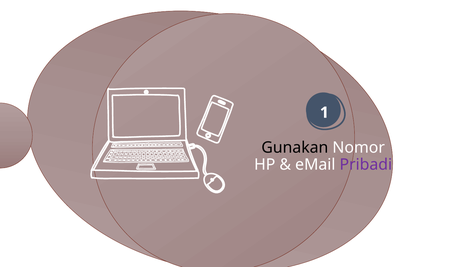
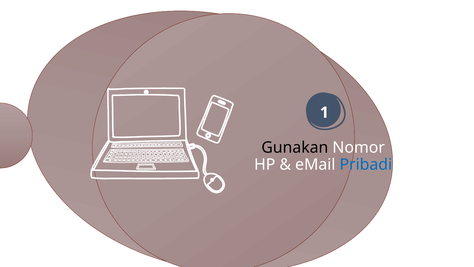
Pribadi colour: purple -> blue (366, 164)
